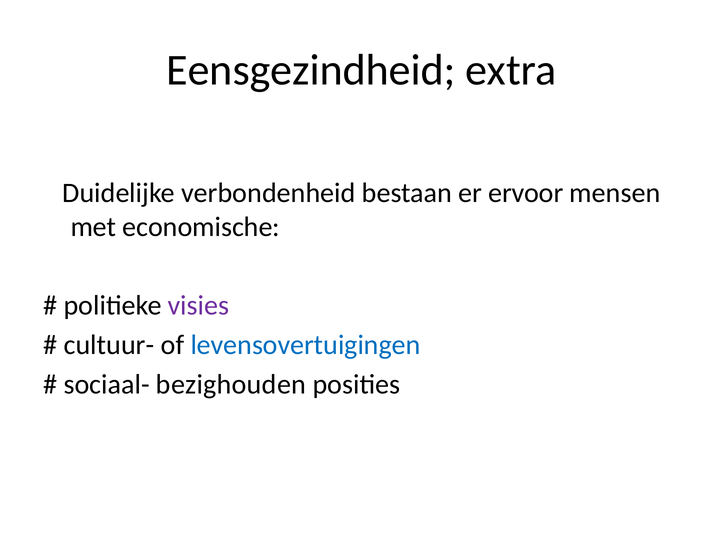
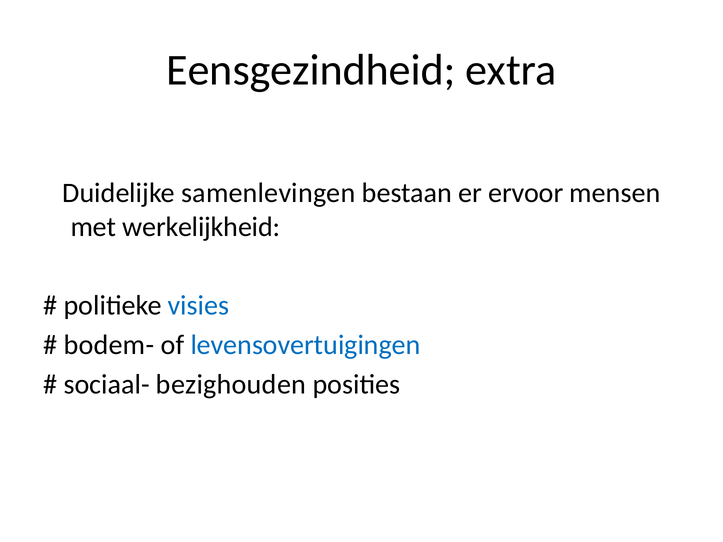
verbondenheid: verbondenheid -> samenlevingen (268, 193)
economische: economische -> werkelijkheid (201, 227)
visies colour: purple -> blue (199, 306)
cultuur-: cultuur- -> bodem- (109, 345)
